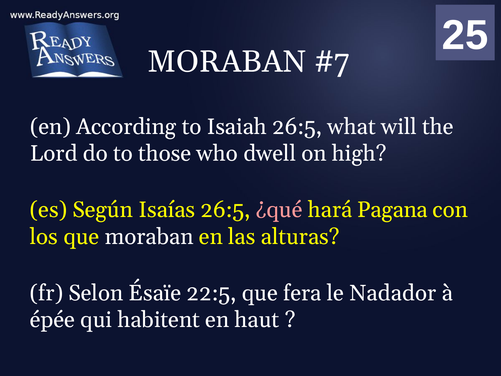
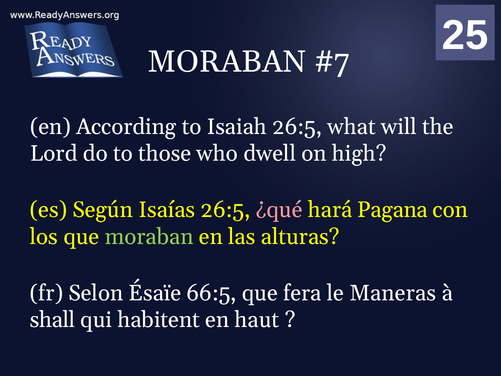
moraban colour: white -> light green (149, 237)
22:5: 22:5 -> 66:5 (212, 293)
Nadador: Nadador -> Maneras (393, 293)
épée: épée -> shall (53, 320)
